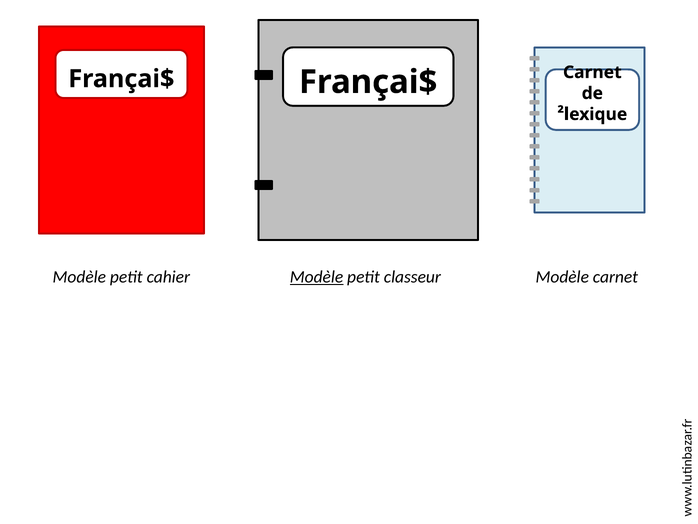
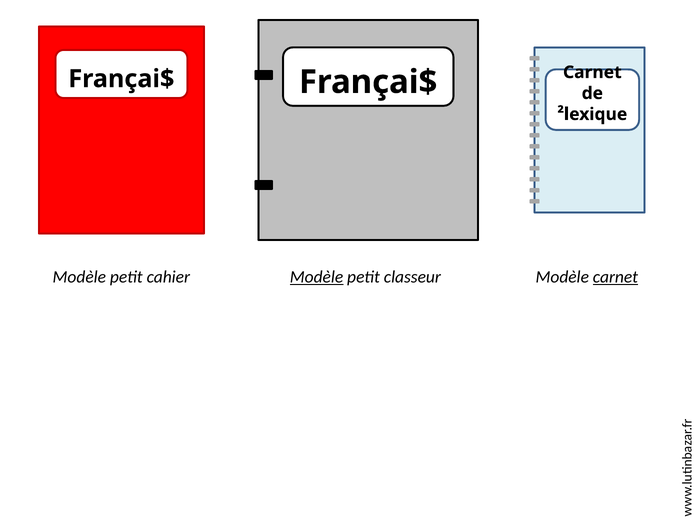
carnet underline: none -> present (615, 277)
